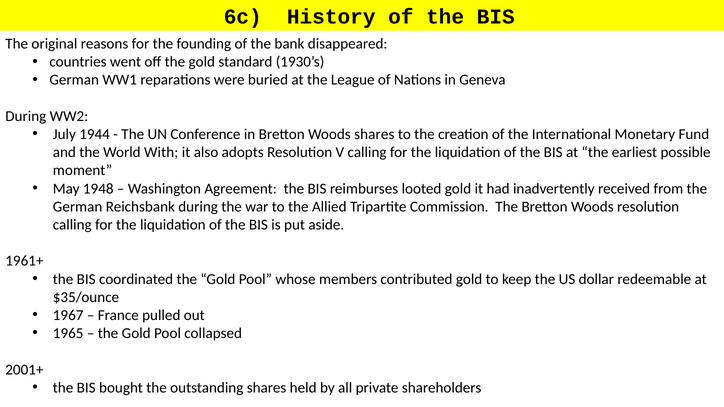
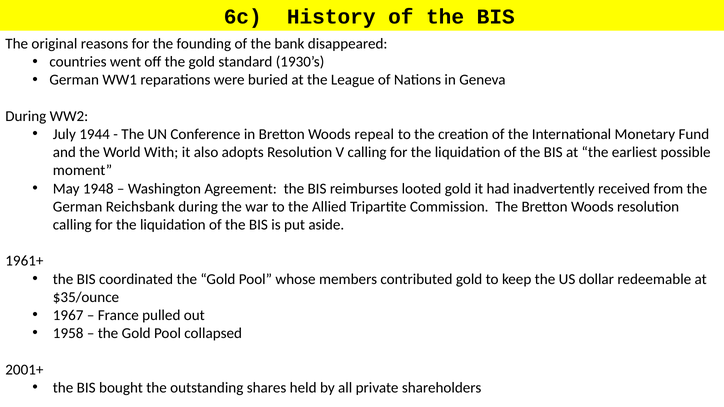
Woods shares: shares -> repeal (374, 134)
1965: 1965 -> 1958 (68, 334)
